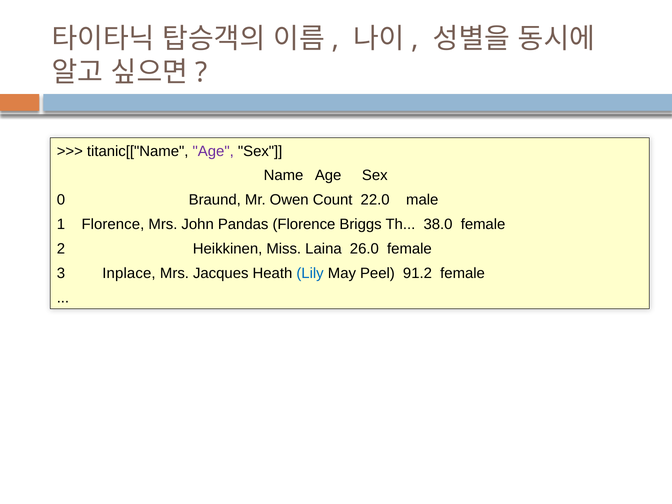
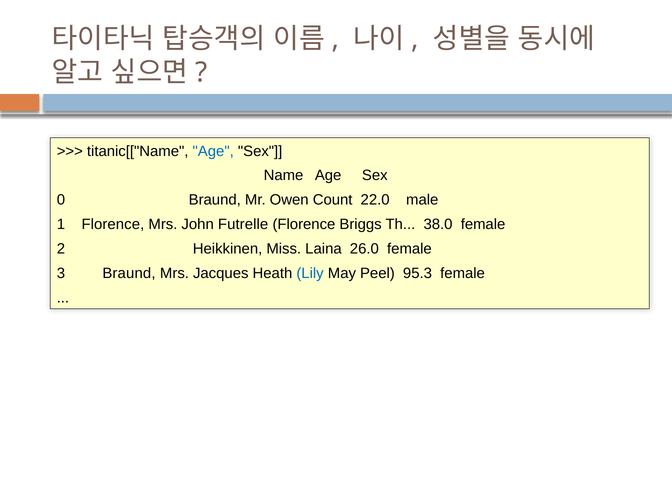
Age colour: purple -> blue (213, 151)
Pandas: Pandas -> Futrelle (243, 224)
3 Inplace: Inplace -> Braund (129, 273)
91.2: 91.2 -> 95.3 (417, 273)
